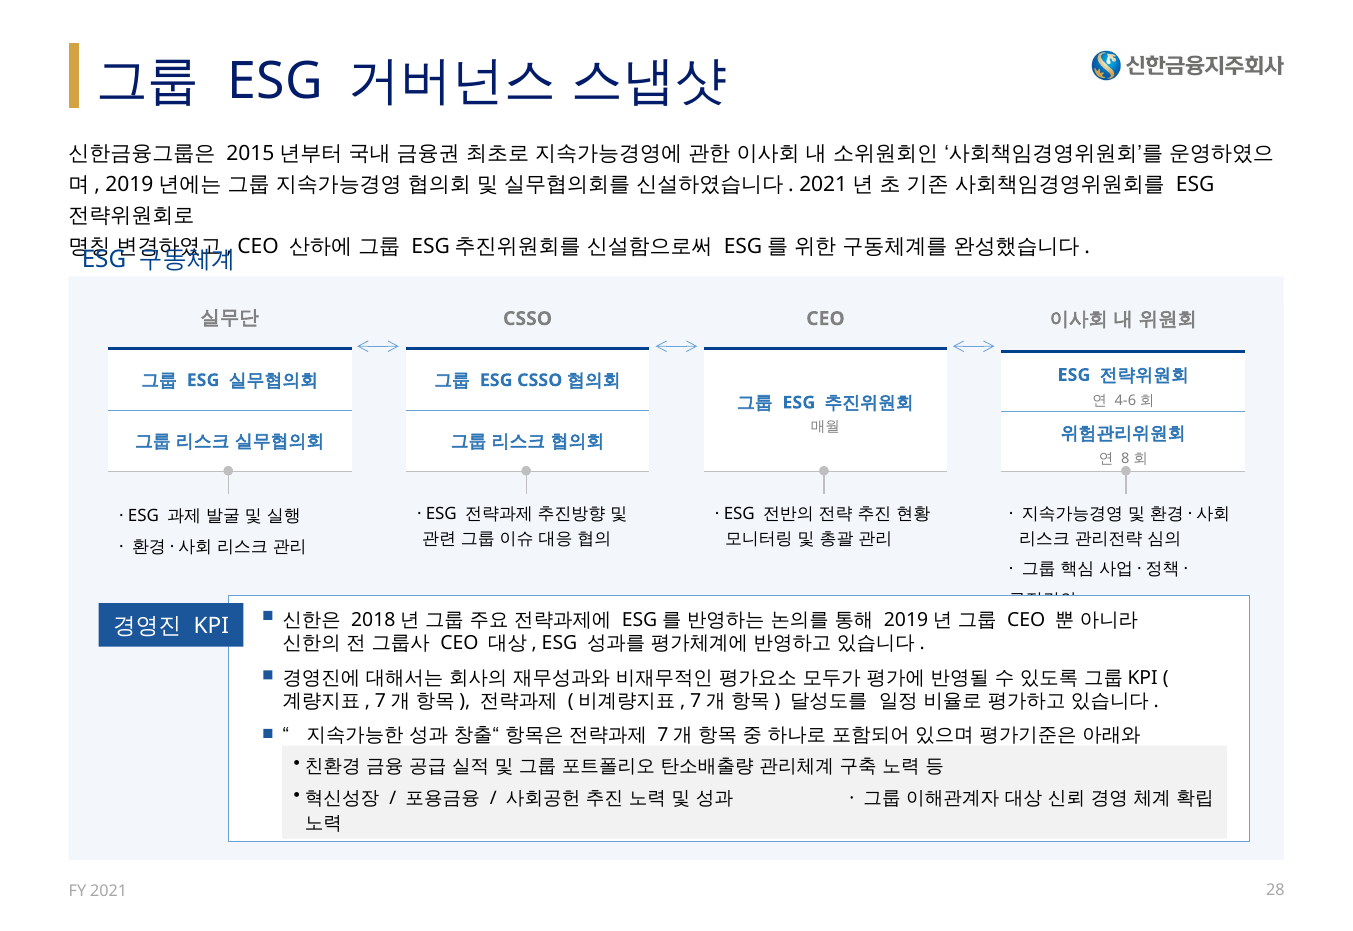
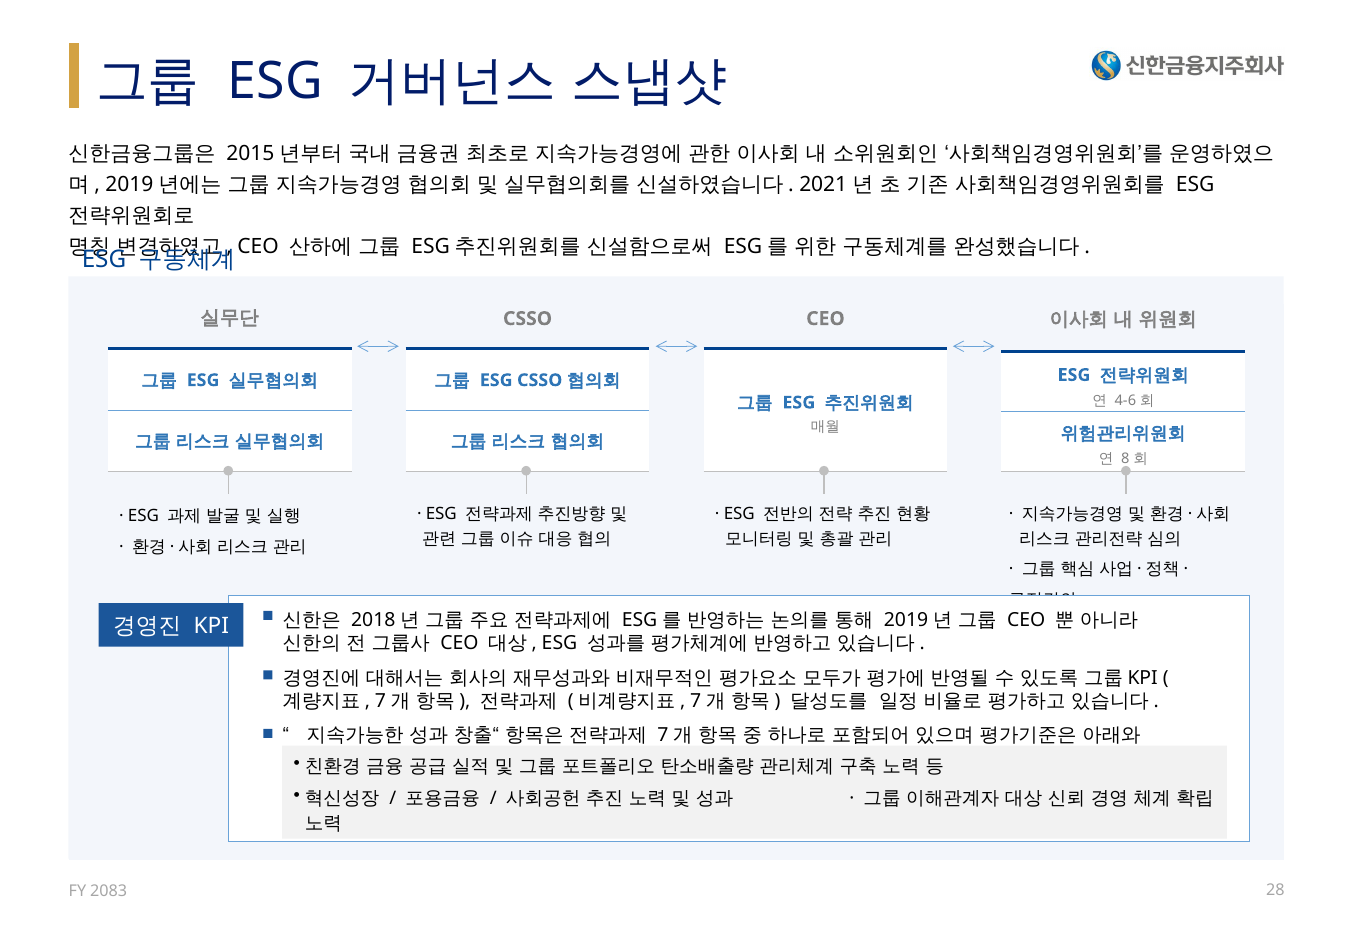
2021: 2021 -> 2083 (109, 891)
